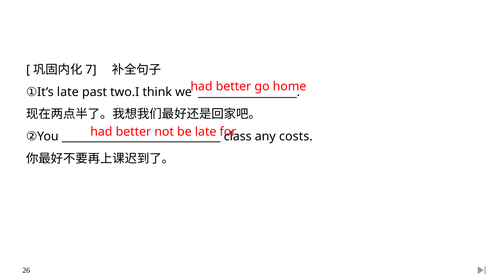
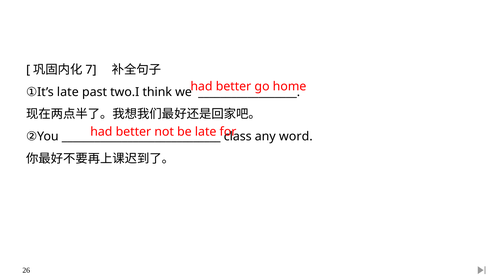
costs: costs -> word (296, 136)
